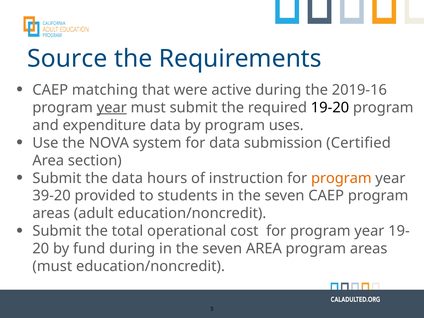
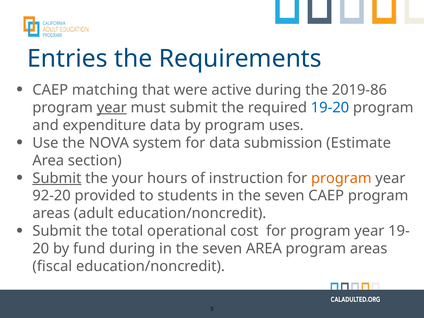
Source: Source -> Entries (67, 59)
2019-16: 2019-16 -> 2019-86 (359, 90)
19-20 colour: black -> blue (330, 108)
Certified: Certified -> Estimate (359, 143)
Submit underline: none -> present (57, 178)
the data: data -> your (127, 178)
39-20: 39-20 -> 92-20 (52, 196)
must: must -> fiscal (52, 266)
